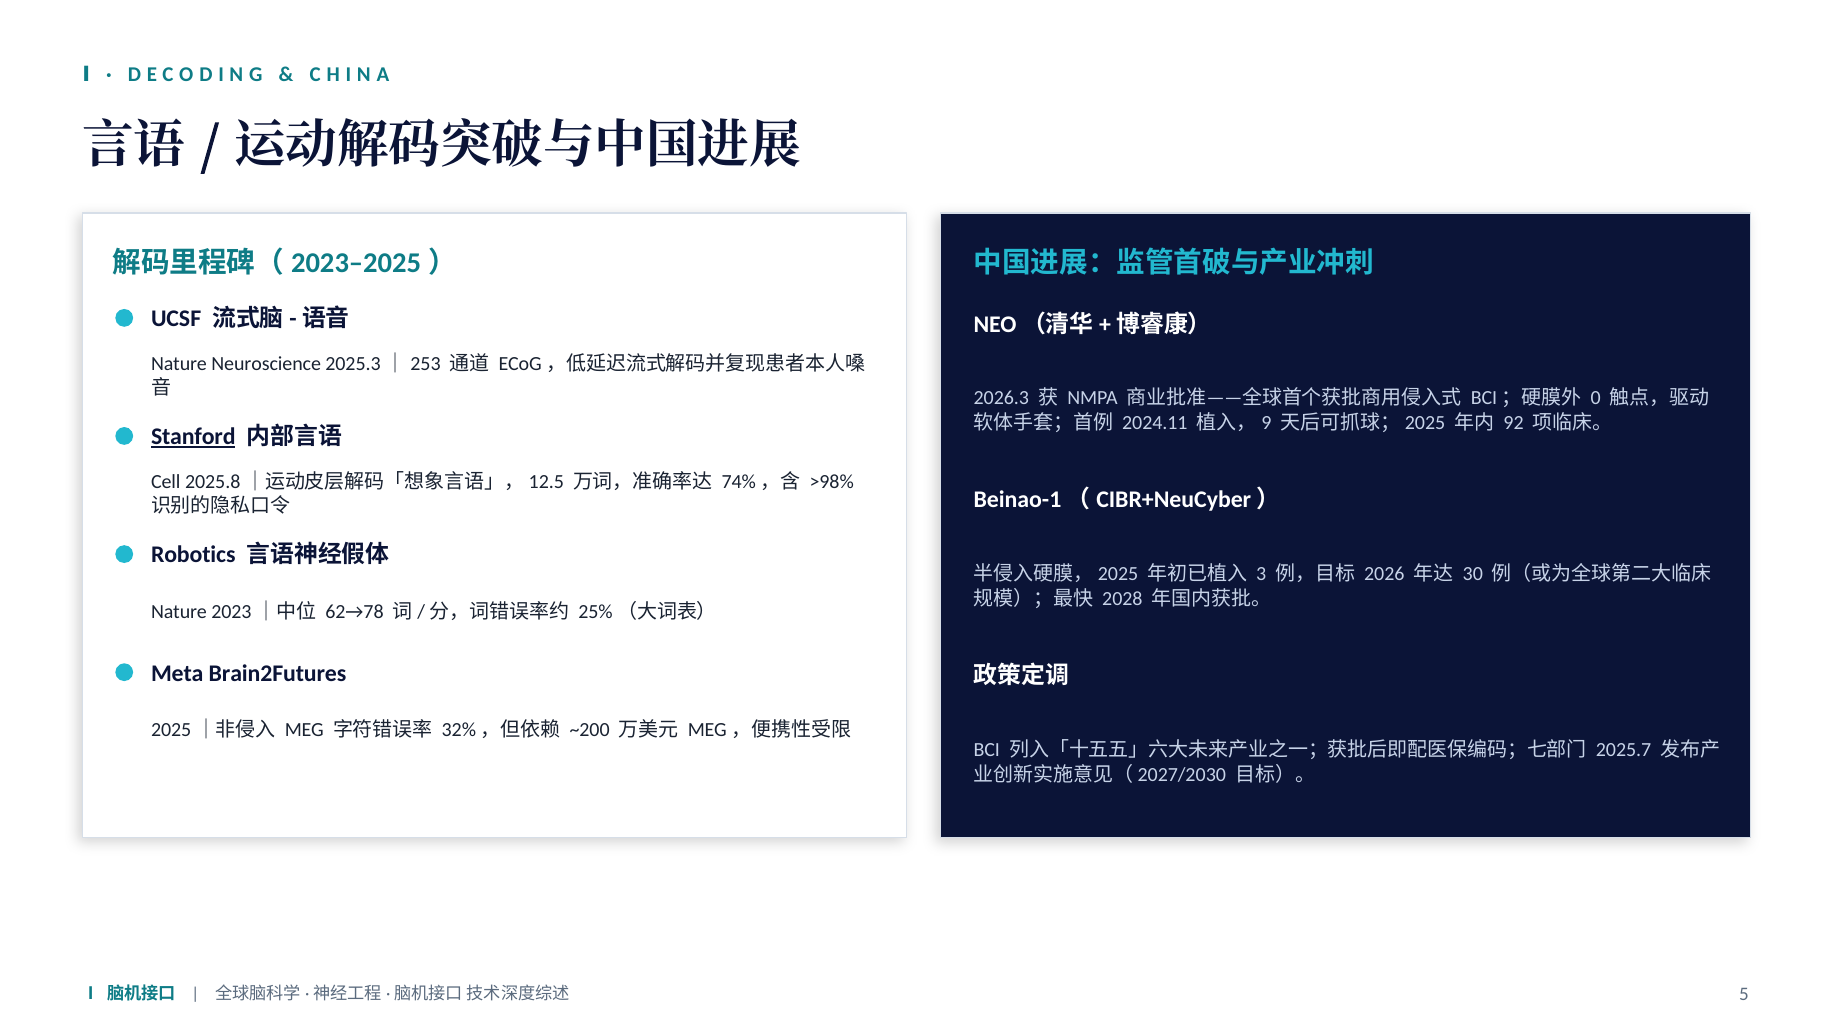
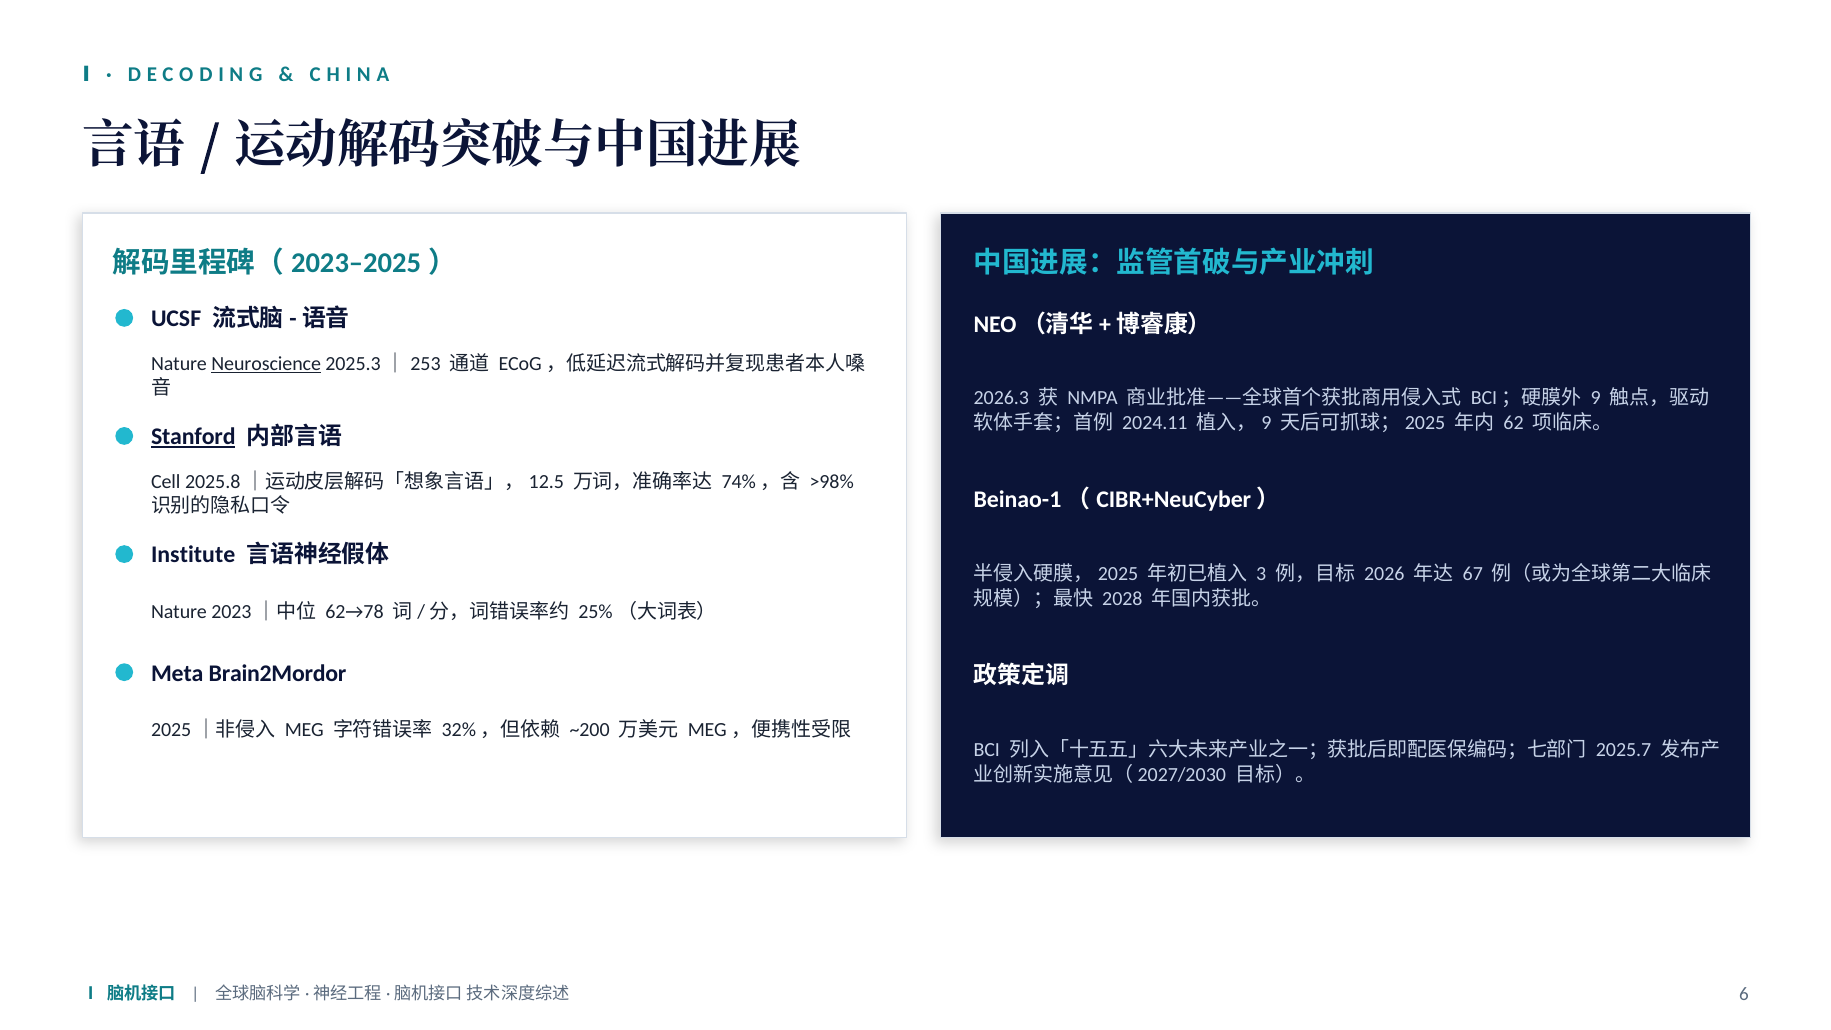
Neuroscience underline: none -> present (266, 364)
0: 0 -> 9 (1596, 398)
92: 92 -> 62 (1514, 423)
Robotics: Robotics -> Institute (193, 555)
30: 30 -> 67 (1473, 574)
Brain2Futures: Brain2Futures -> Brain2Mordor (278, 673)
5: 5 -> 6 (1744, 994)
